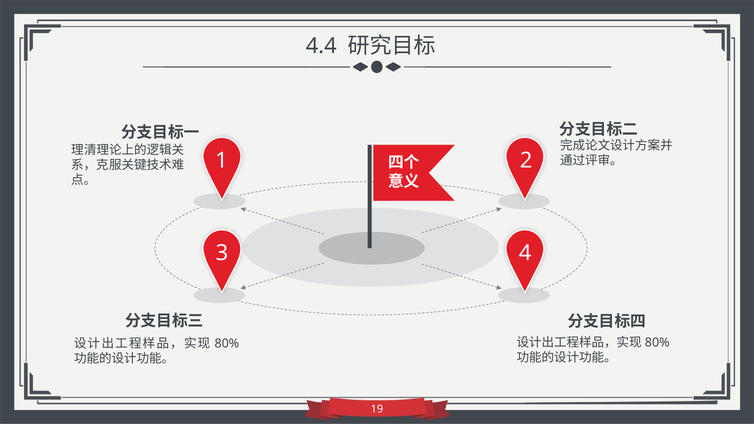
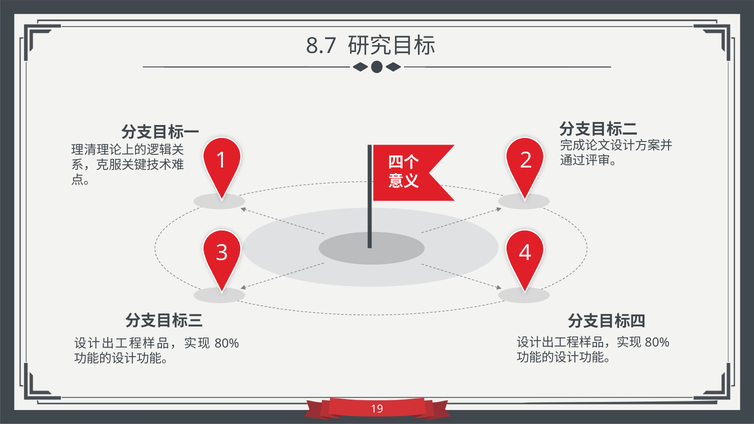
4.4: 4.4 -> 8.7 (321, 46)
